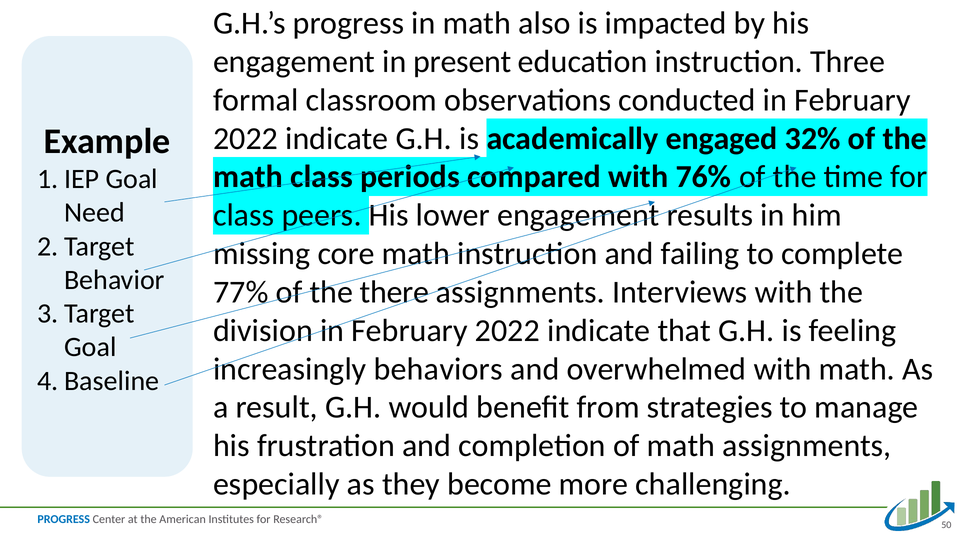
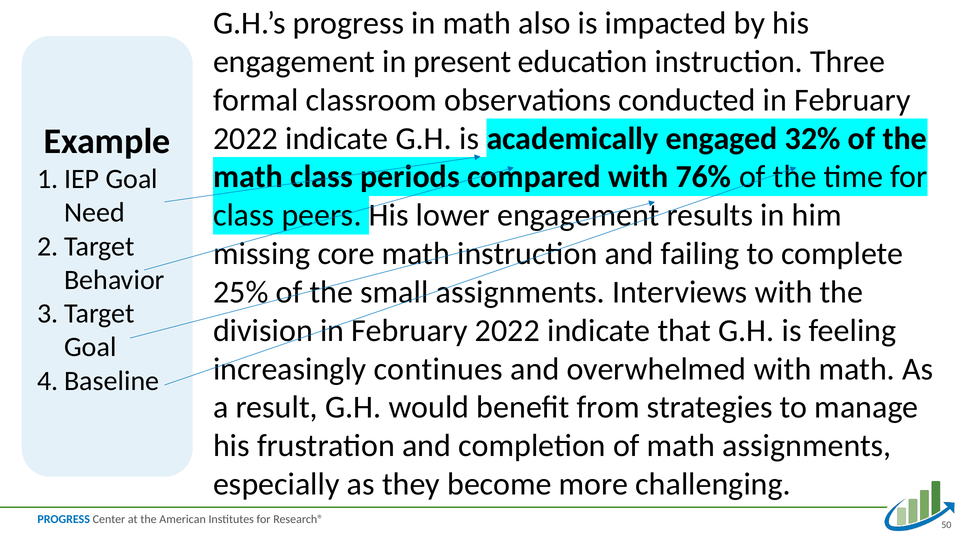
77%: 77% -> 25% (241, 292)
there: there -> small (394, 292)
behaviors: behaviors -> continues (438, 369)
